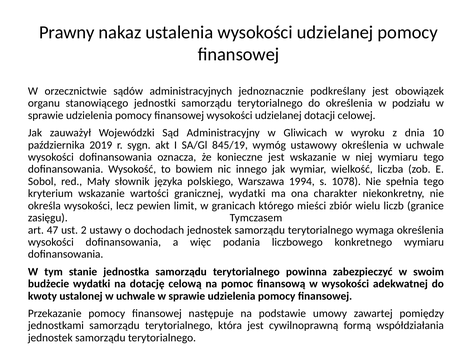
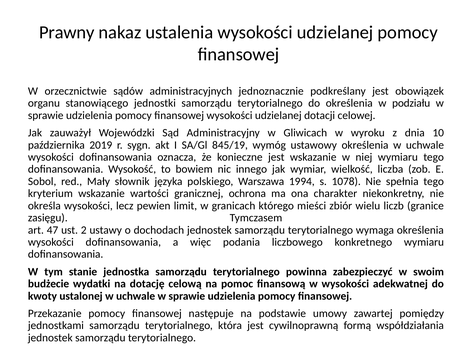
granicznej wydatki: wydatki -> ochrona (247, 194)
